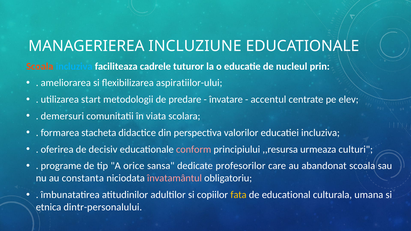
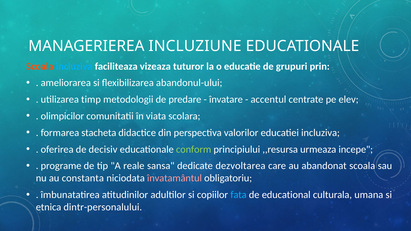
cadrele: cadrele -> vizeaza (155, 66)
nucleul: nucleul -> grupuri (292, 66)
aspiratiilor-ului: aspiratiilor-ului -> abandonul-ului (189, 83)
start: start -> timp (91, 100)
demersuri: demersuri -> olimpicilor (62, 116)
conform colour: pink -> light green (194, 149)
culturi: culturi -> incepe (356, 149)
orice: orice -> reale (134, 166)
profesorilor: profesorilor -> dezvoltarea (241, 166)
fata colour: yellow -> light blue (239, 195)
